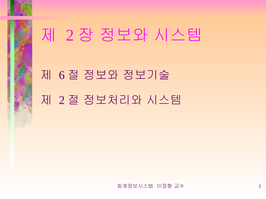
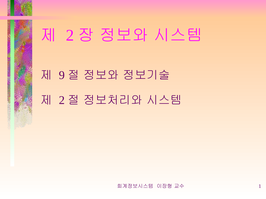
6: 6 -> 9 (62, 75)
